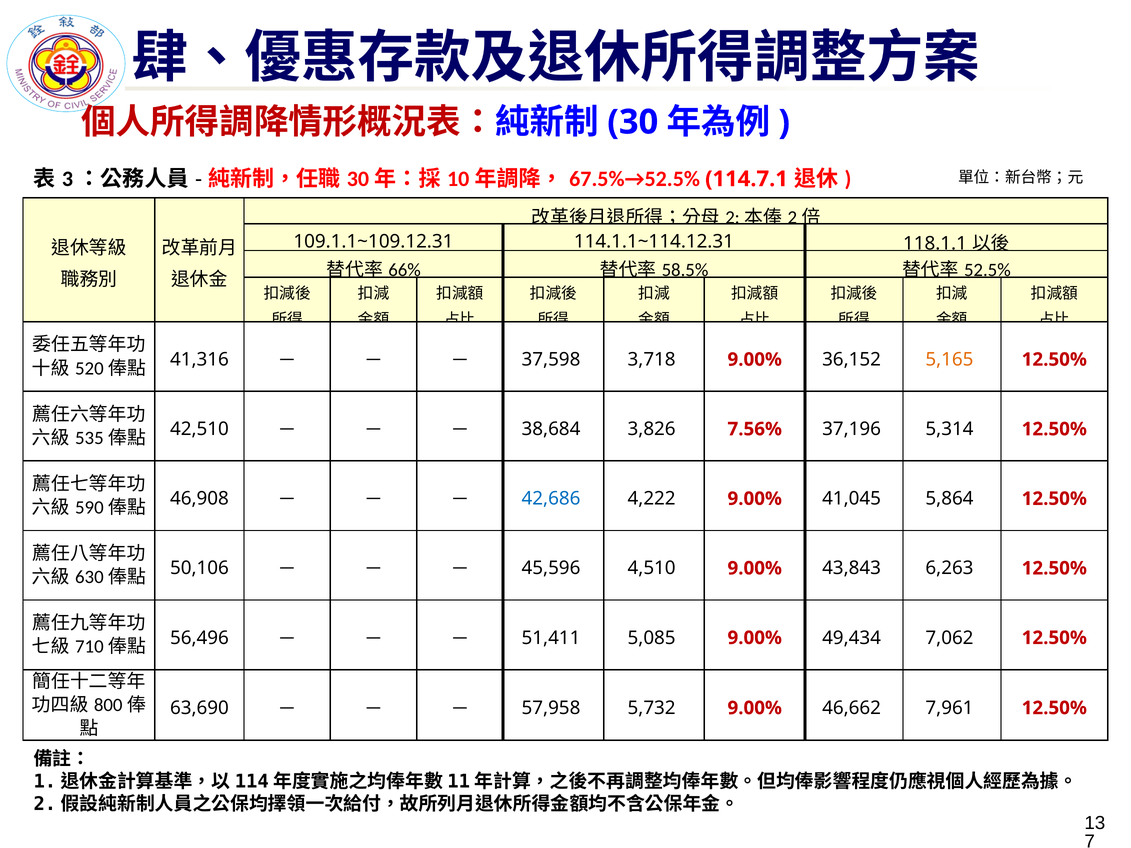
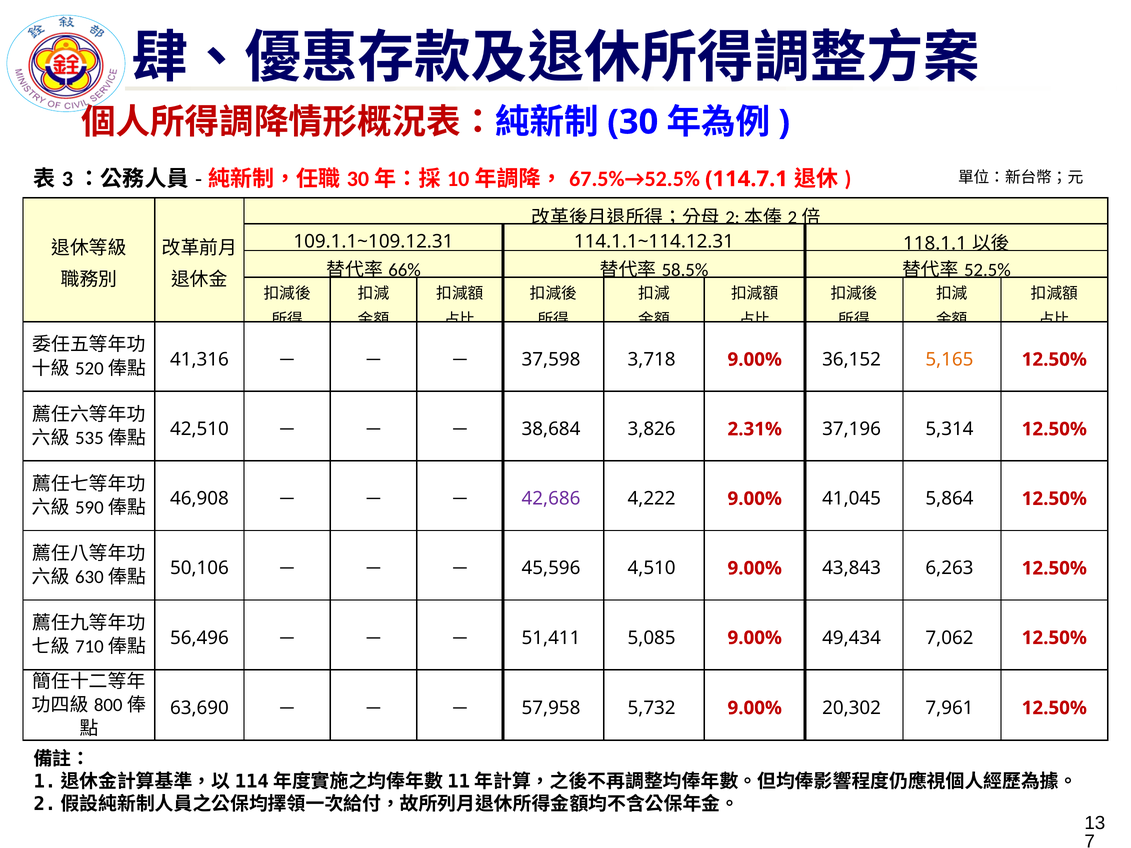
7.56%: 7.56% -> 2.31% (755, 429)
42,686 colour: blue -> purple (551, 499)
46,662: 46,662 -> 20,302 (852, 708)
